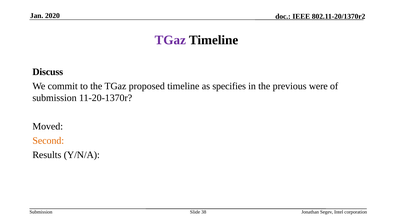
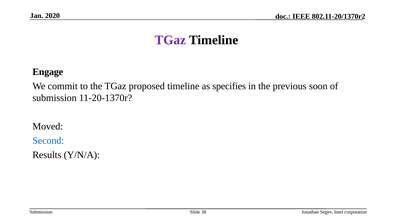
Discuss: Discuss -> Engage (48, 72)
were: were -> soon (318, 86)
Second colour: orange -> blue (48, 141)
